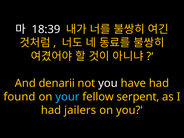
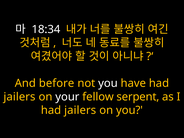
18:39: 18:39 -> 18:34 (46, 29)
denarii: denarii -> before (57, 83)
found: found -> jailers (19, 97)
your colour: light blue -> white (67, 97)
